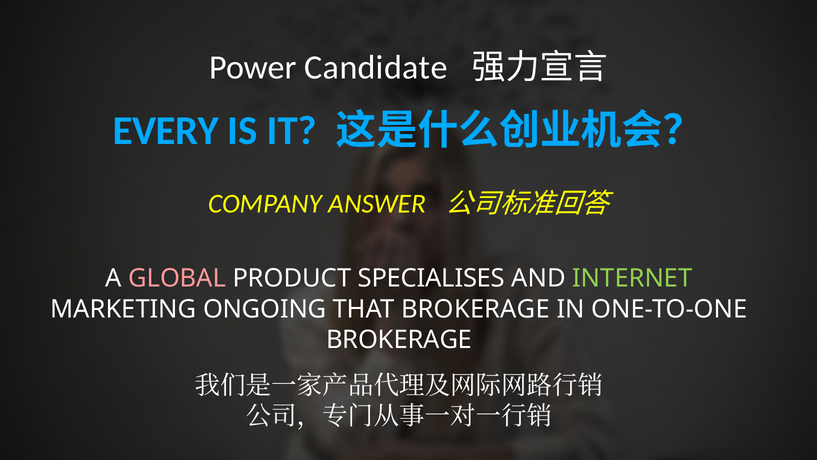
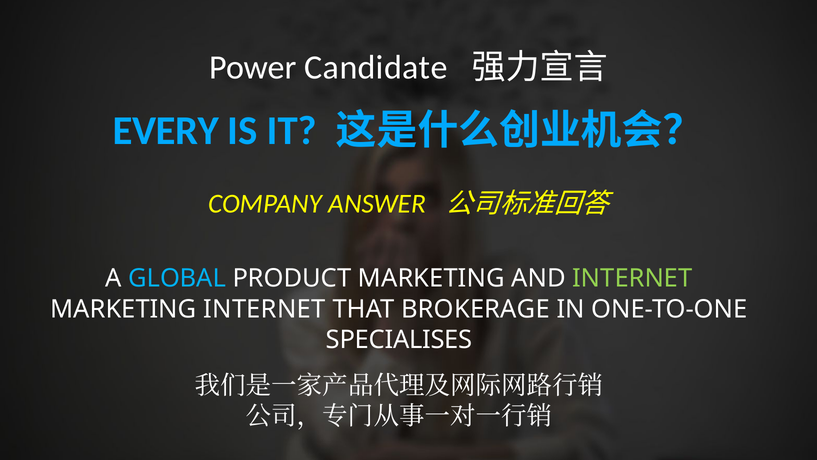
GLOBAL colour: pink -> light blue (177, 278)
PRODUCT SPECIALISES: SPECIALISES -> MARKETING (431, 278)
MARKETING ONGOING: ONGOING -> INTERNET (264, 309)
BROKERAGE: BROKERAGE -> SPECIALISES (399, 339)
